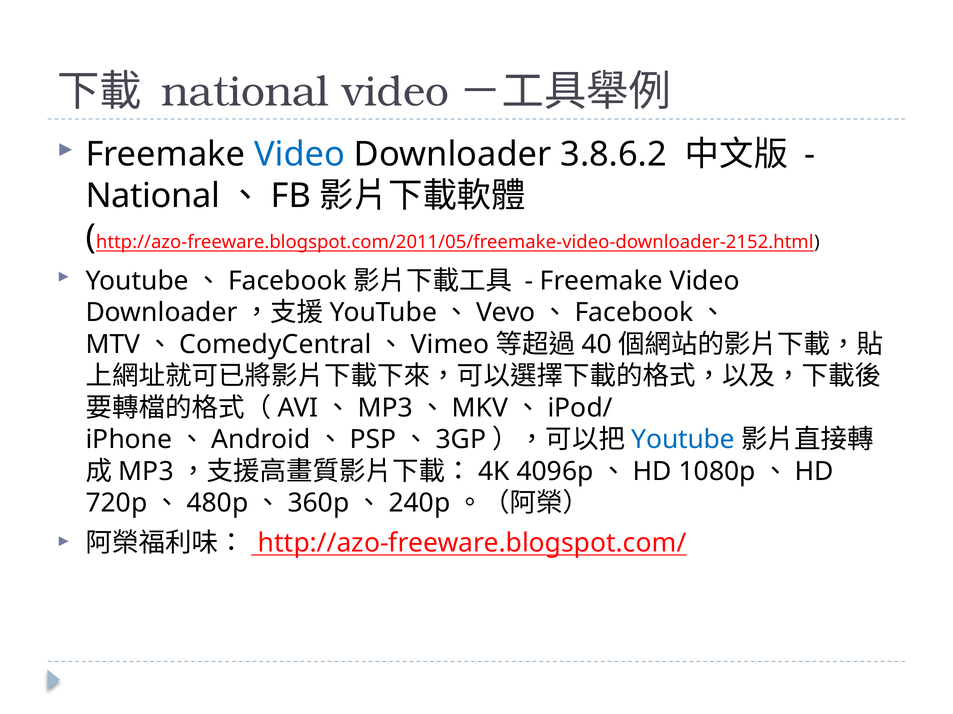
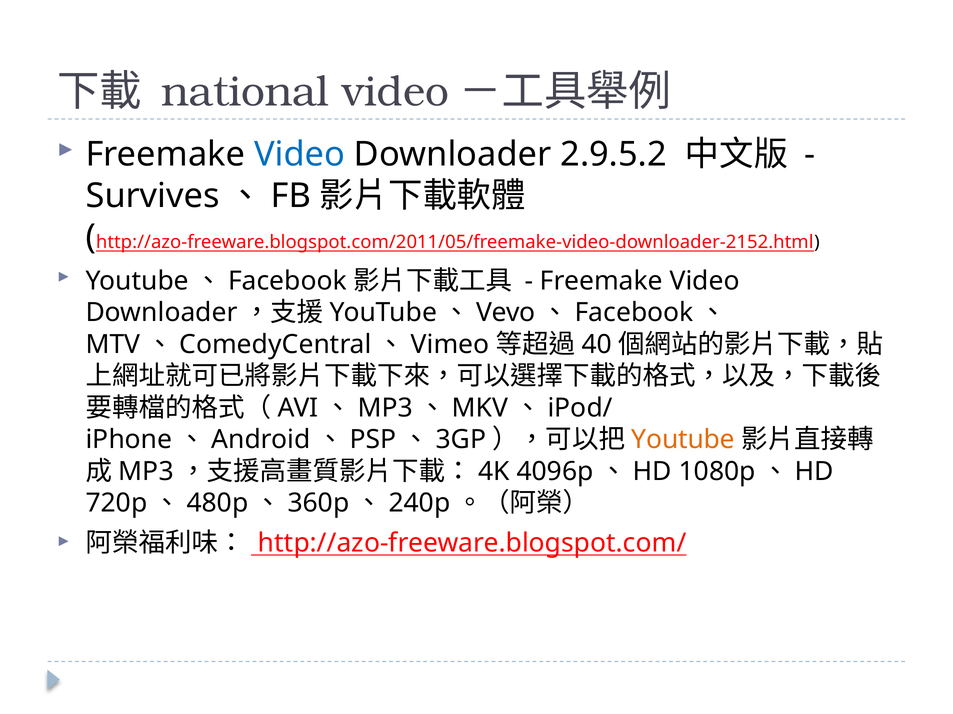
3.8.6.2: 3.8.6.2 -> 2.9.5.2 (614, 155)
National: National -> Survives (153, 196)
Youtube colour: blue -> orange (683, 440)
